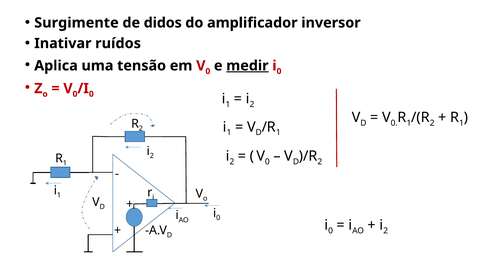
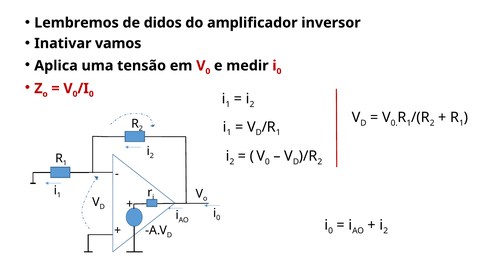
Surgimente: Surgimente -> Lembremos (77, 23)
ruídos: ruídos -> vamos (118, 43)
medir underline: present -> none (247, 66)
